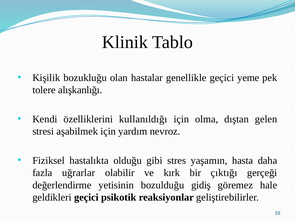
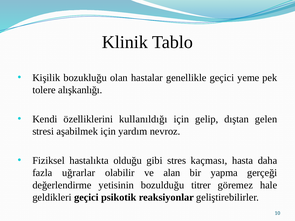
olma: olma -> gelip (207, 119)
yaşamın: yaşamın -> kaçması (209, 161)
kırk: kırk -> alan (172, 173)
çıktığı: çıktığı -> yapma (224, 173)
gidiş: gidiş -> titrer (201, 185)
